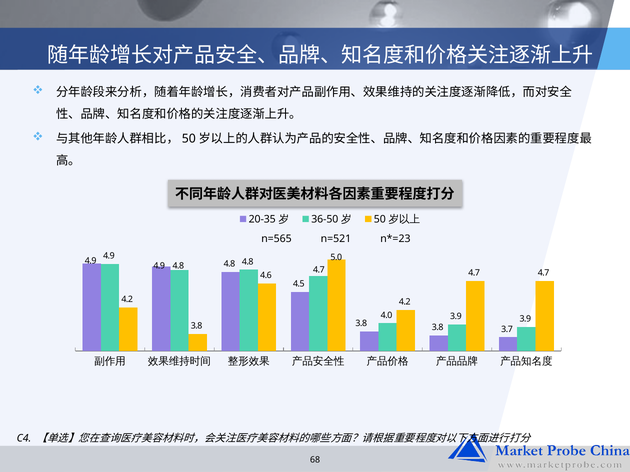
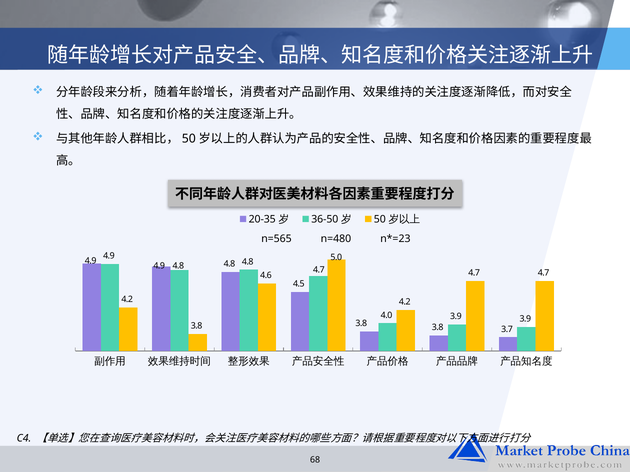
n=521: n=521 -> n=480 (336, 239)
